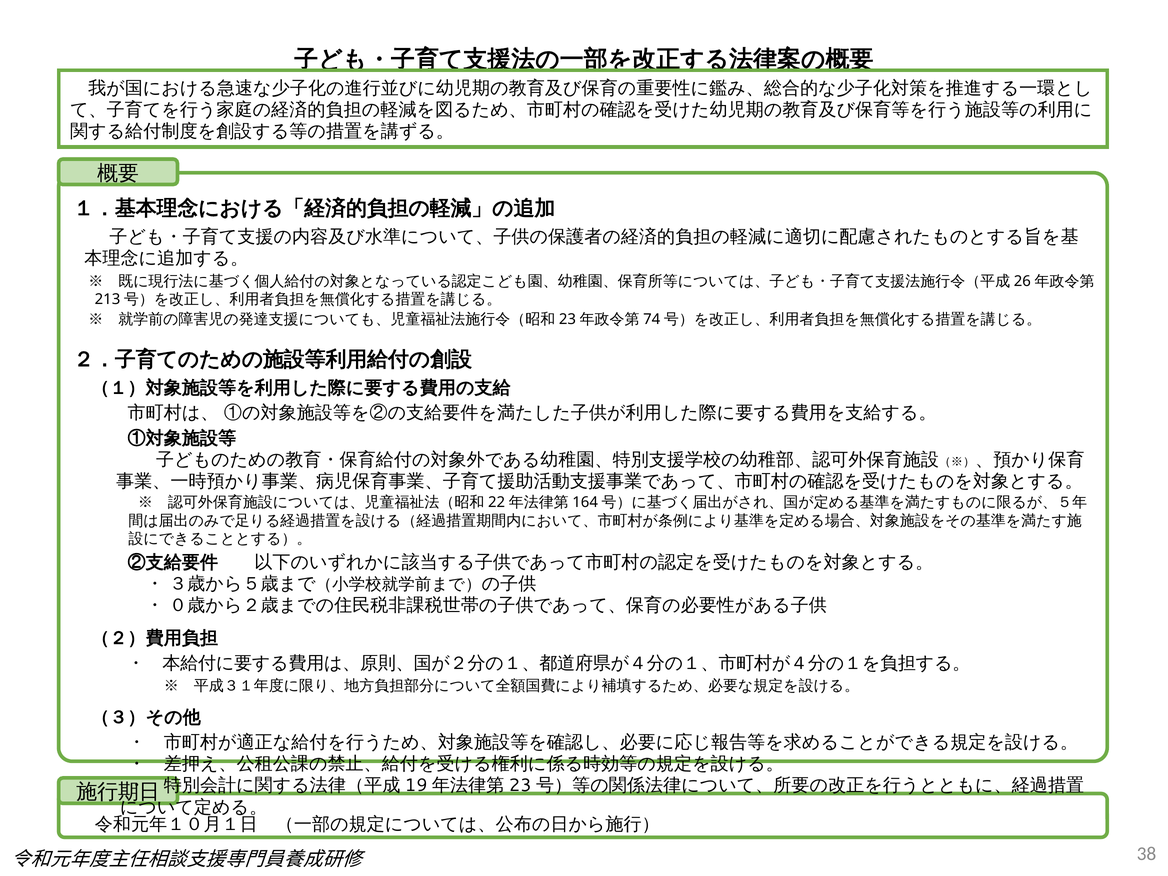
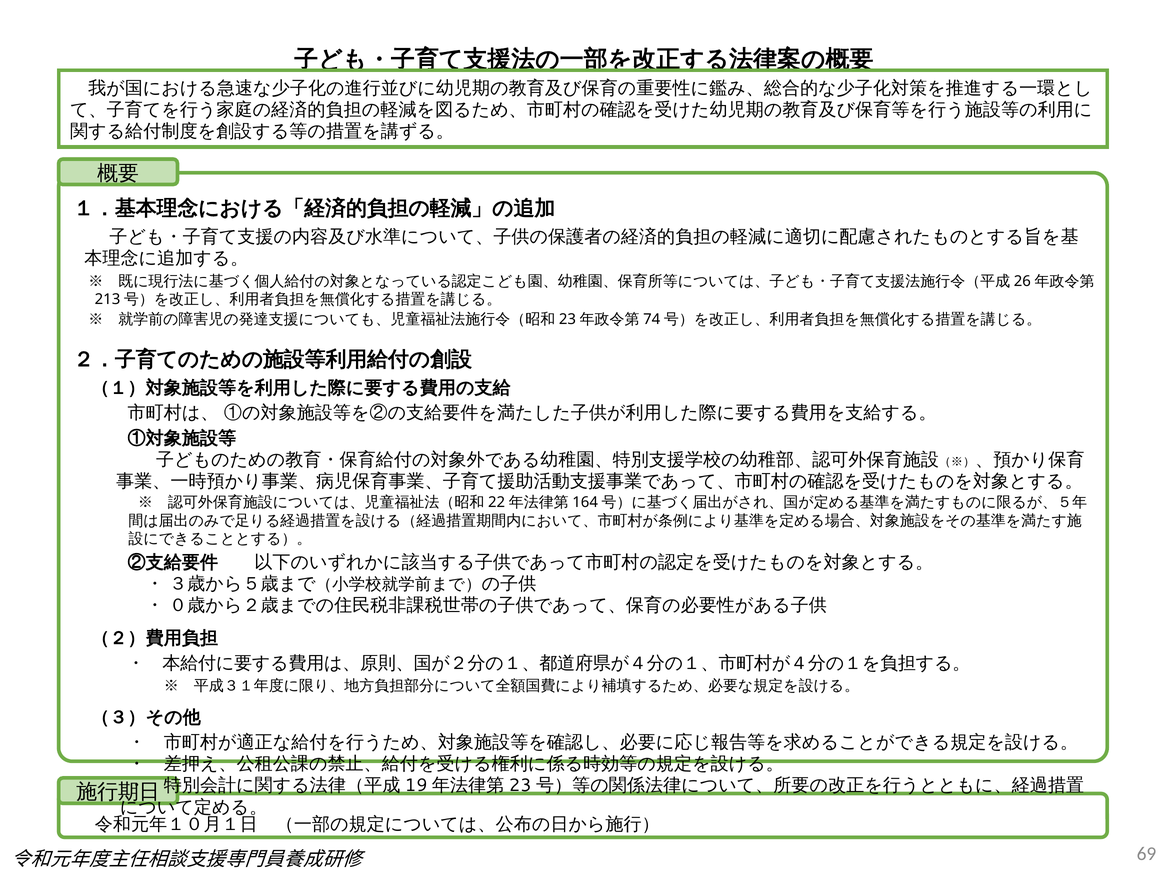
38: 38 -> 69 (1146, 854)
